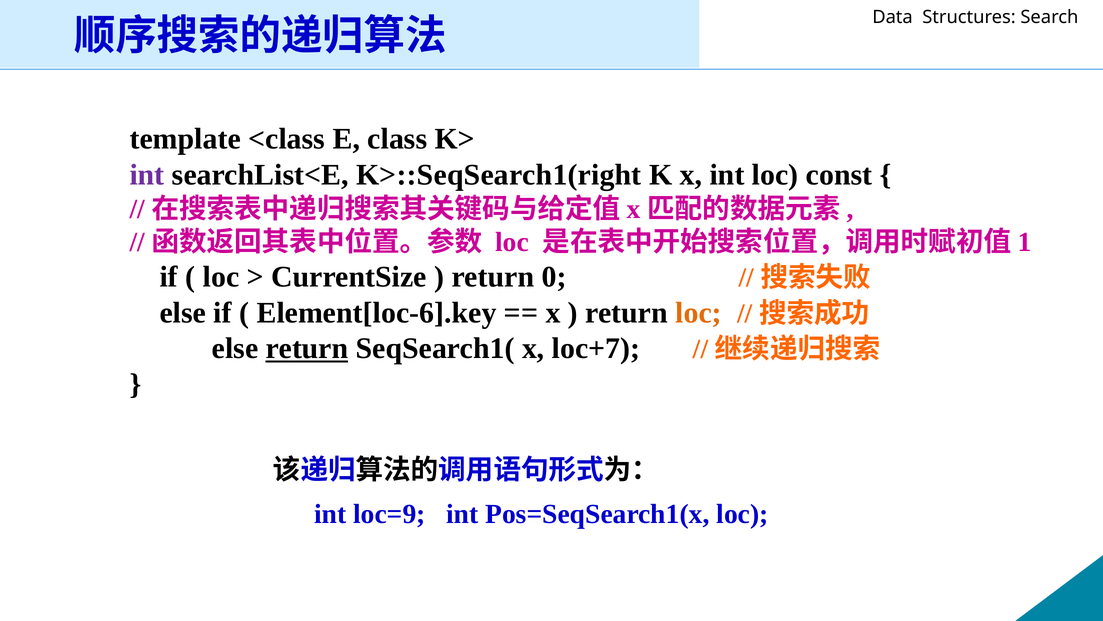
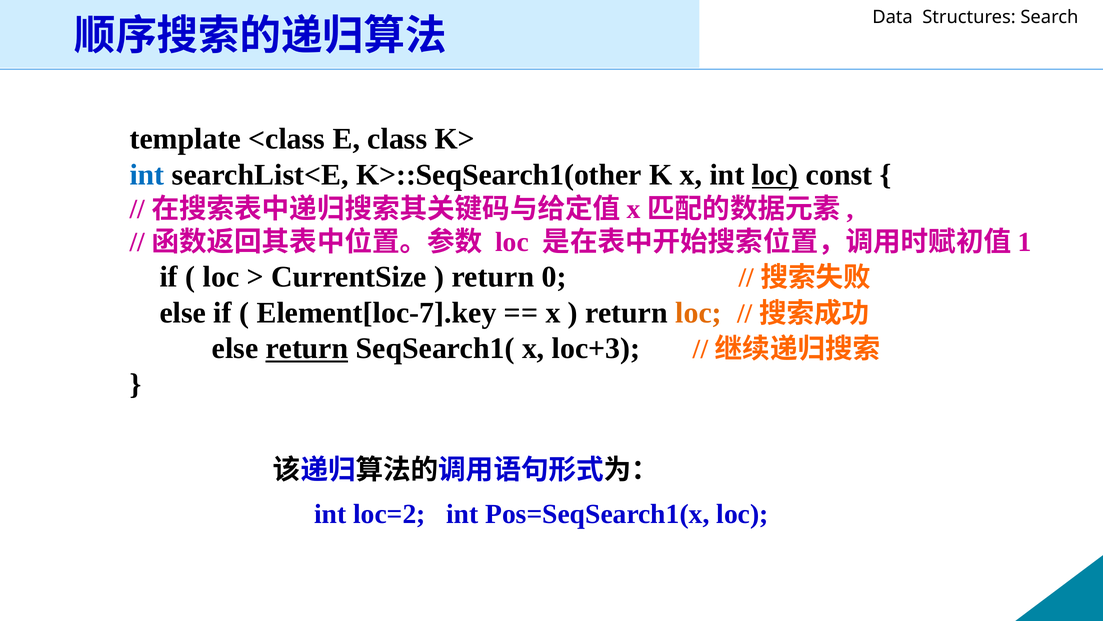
int colour: purple -> blue (147, 175)
K>::SeqSearch1(right: K>::SeqSearch1(right -> K>::SeqSearch1(other (499, 175)
loc underline: none -> present (775, 175)
Element[loc-6].key: Element[loc-6].key -> Element[loc-7].key (377, 312)
loc+7: loc+7 -> loc+3 (596, 348)
loc=9: loc=9 -> loc=2 (389, 514)
